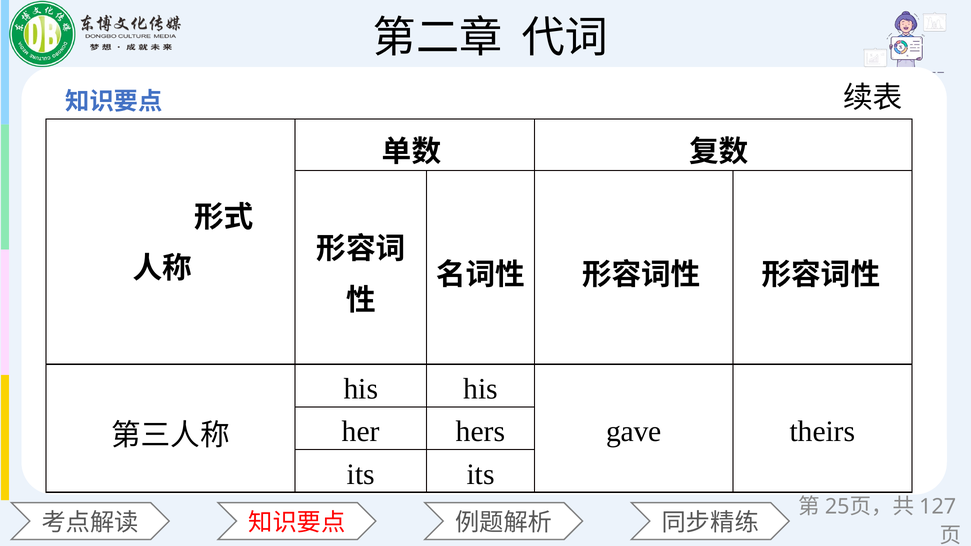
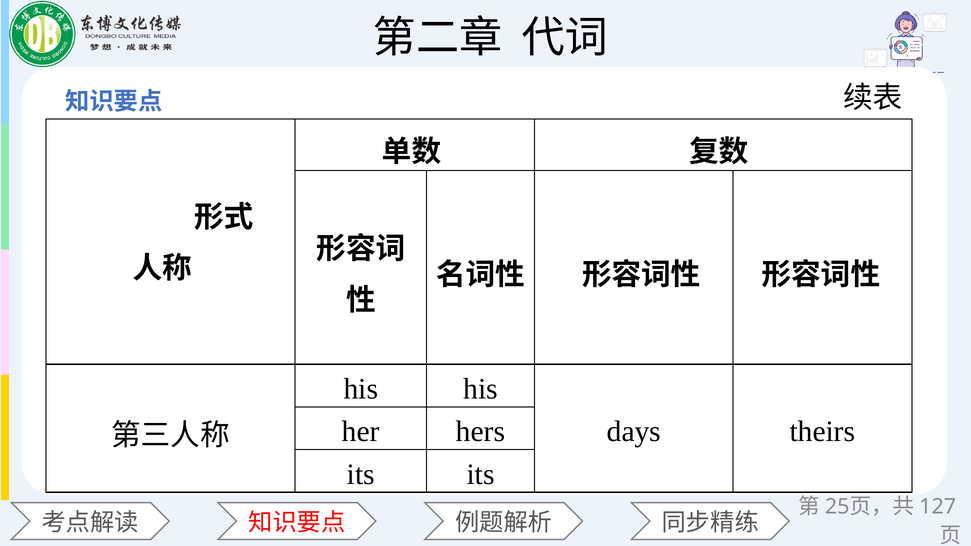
gave: gave -> days (634, 432)
